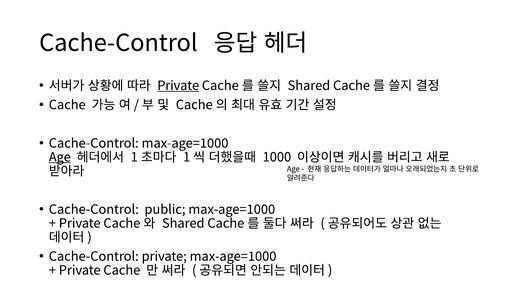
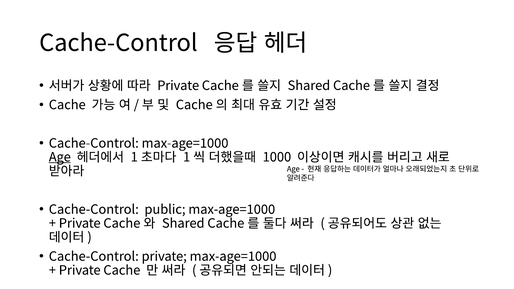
Private underline: present -> none (178, 86)
